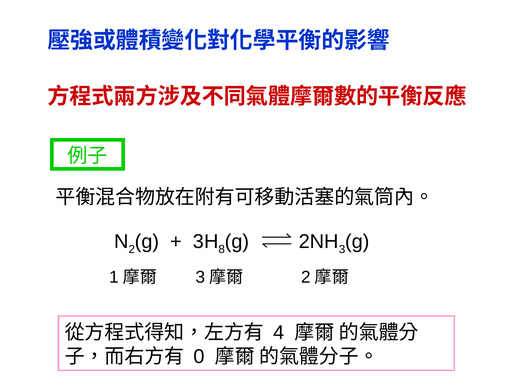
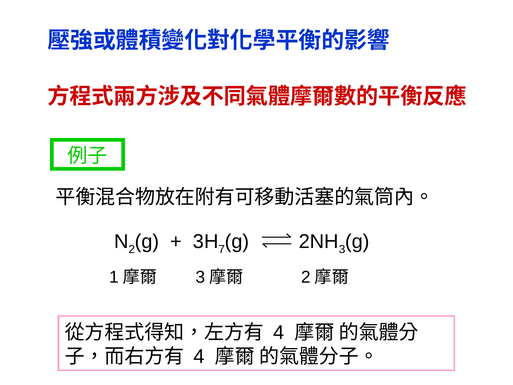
8: 8 -> 7 (222, 249)
0: 0 -> 4 (199, 356)
